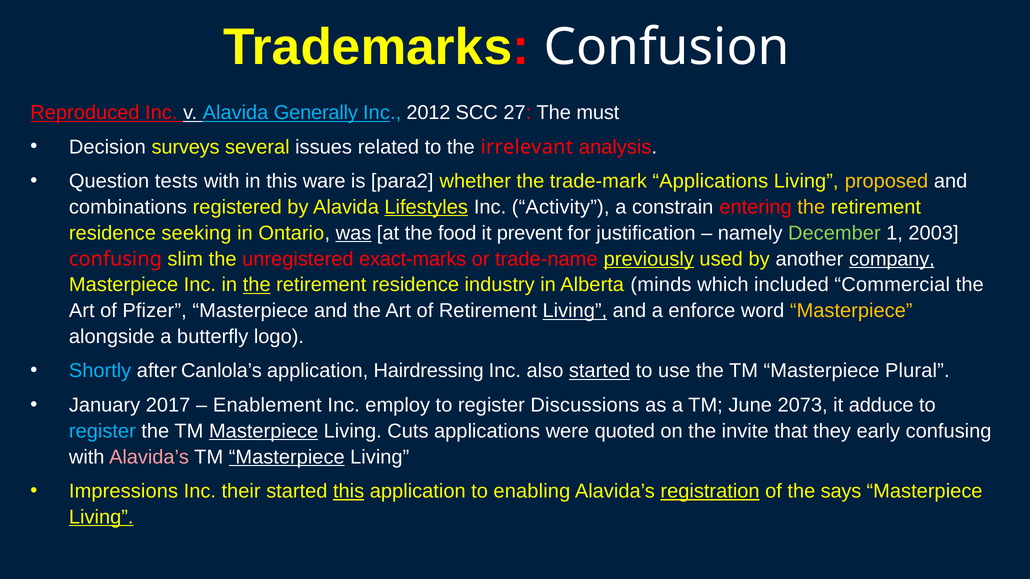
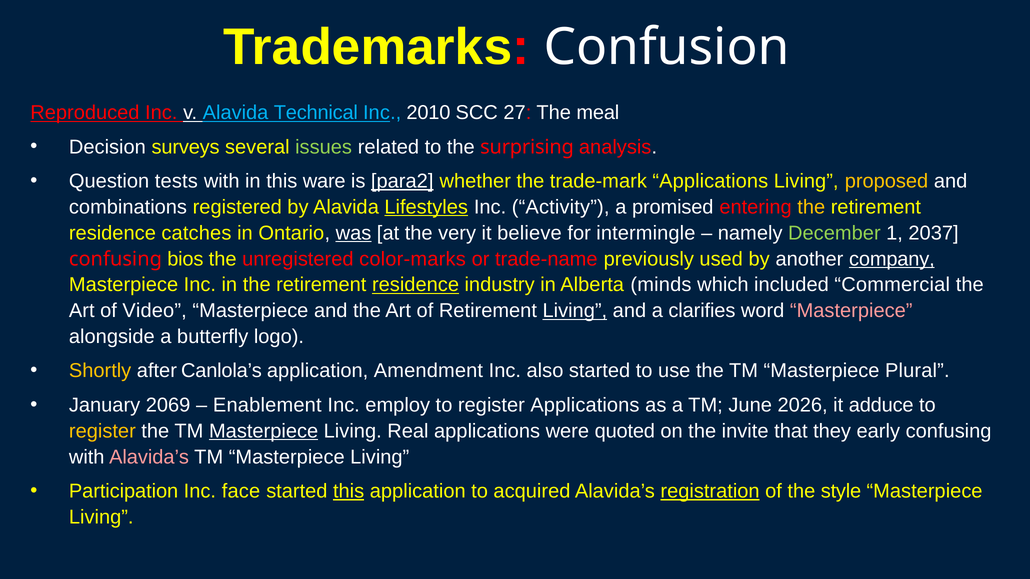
Generally: Generally -> Technical (316, 113)
2012: 2012 -> 2010 (428, 113)
must: must -> meal (598, 113)
issues colour: white -> light green (324, 147)
irrelevant: irrelevant -> surprising (527, 147)
para2 underline: none -> present (402, 181)
constrain: constrain -> promised (673, 207)
seeking: seeking -> catches (196, 233)
food: food -> very (457, 233)
prevent: prevent -> believe (529, 233)
justification: justification -> intermingle (646, 233)
2003: 2003 -> 2037 (934, 233)
slim: slim -> bios (185, 259)
exact-marks: exact-marks -> color-marks (412, 259)
previously underline: present -> none (649, 259)
the underline: present -> none (257, 285)
residence underline: none -> present (416, 285)
Pfizer: Pfizer -> Video (155, 311)
enforce: enforce -> clarifies (702, 311)
Masterpiece colour: yellow -> pink (851, 311)
Shortly colour: light blue -> yellow (100, 371)
Hairdressing: Hairdressing -> Amendment (428, 371)
started underline: present -> none (600, 371)
2017: 2017 -> 2069 (168, 405)
register Discussions: Discussions -> Applications (585, 405)
2073: 2073 -> 2026 (803, 405)
register colour: light blue -> yellow (102, 431)
Cuts: Cuts -> Real (408, 431)
Masterpiece underline: present -> none (287, 457)
Impressions: Impressions -> Participation (124, 491)
their: their -> face (241, 491)
enabling: enabling -> acquired (532, 491)
says: says -> style (841, 491)
Living underline: present -> none (101, 517)
